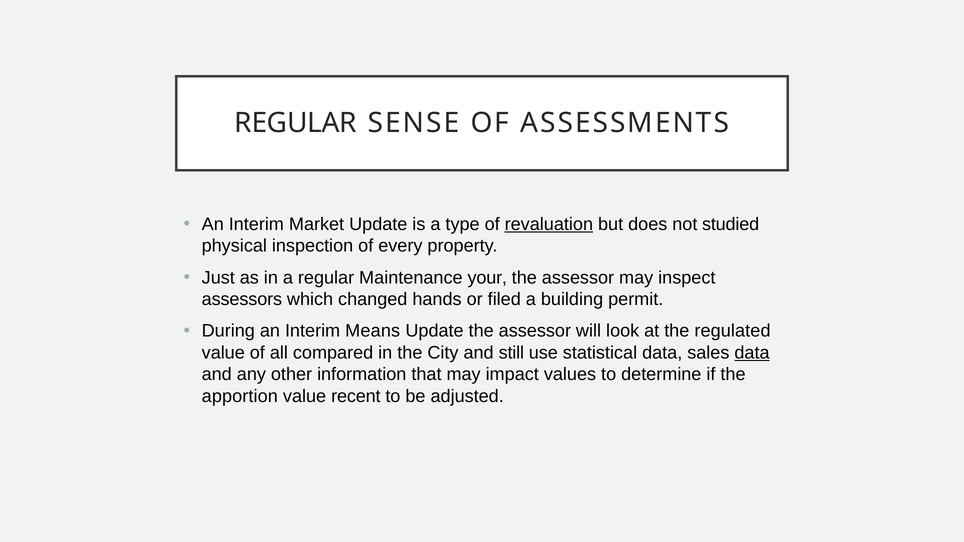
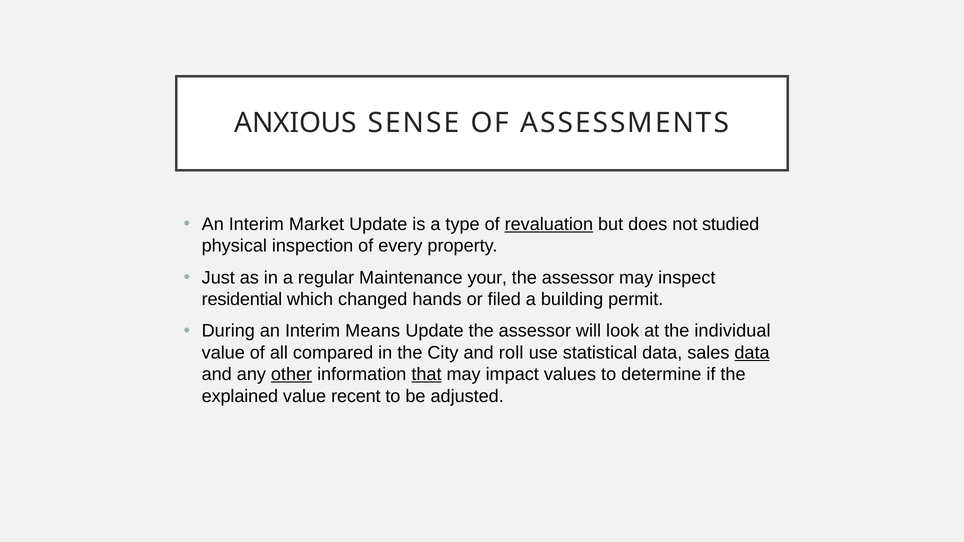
REGULAR: REGULAR -> ANXIOUS (296, 123)
assessors: assessors -> residential (242, 299)
regulated: regulated -> individual (732, 331)
still: still -> roll (511, 353)
other underline: none -> present (292, 375)
that underline: none -> present (426, 375)
apportion: apportion -> explained (240, 396)
